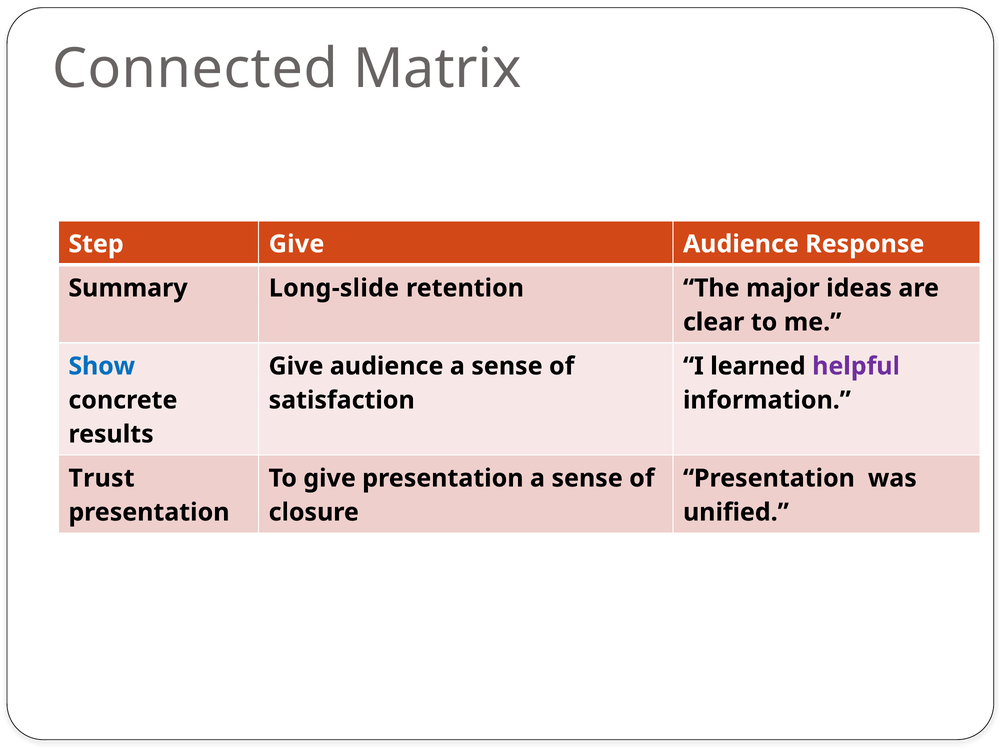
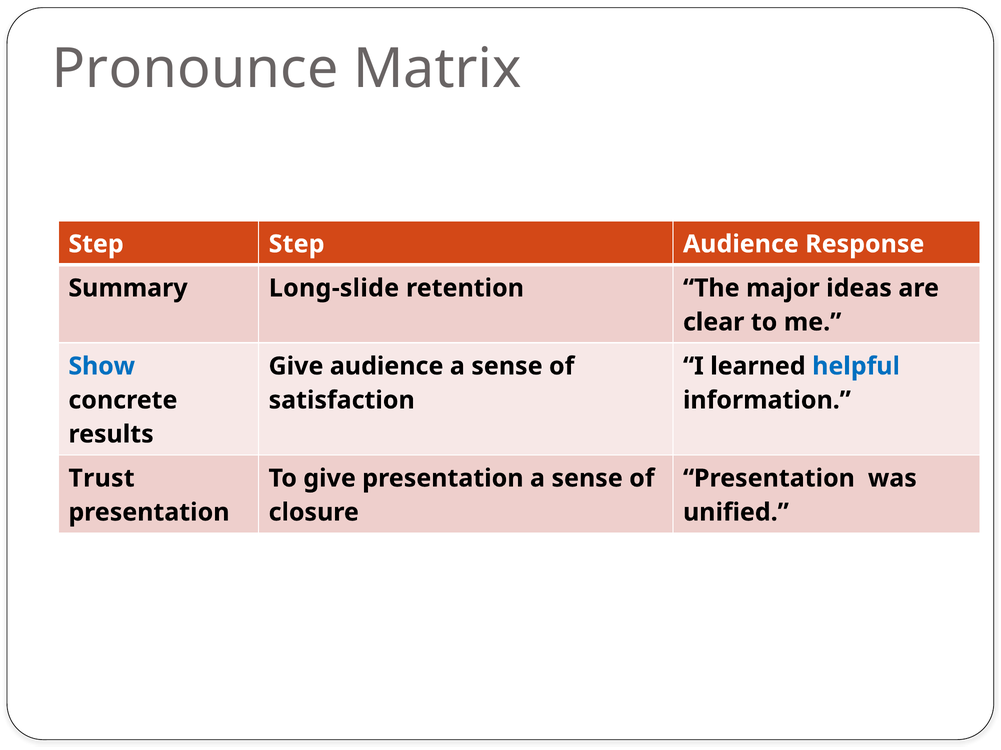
Connected: Connected -> Pronounce (195, 69)
Step Give: Give -> Step (297, 244)
helpful colour: purple -> blue (856, 367)
